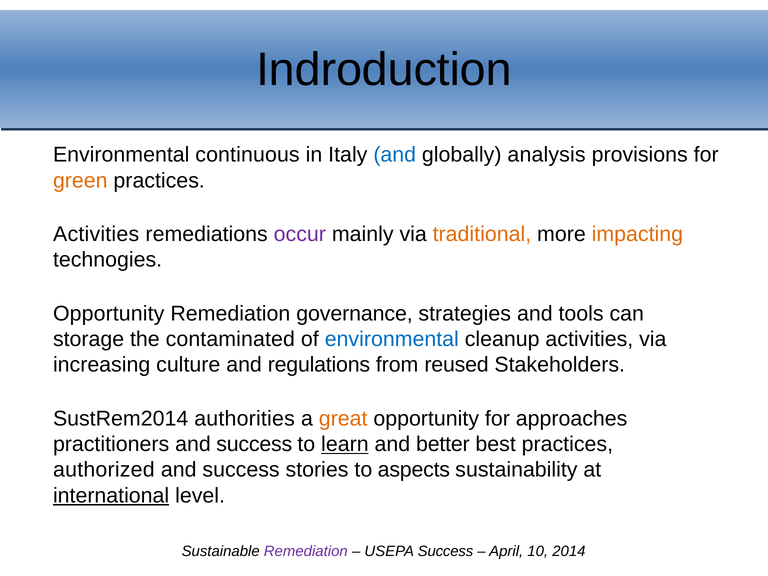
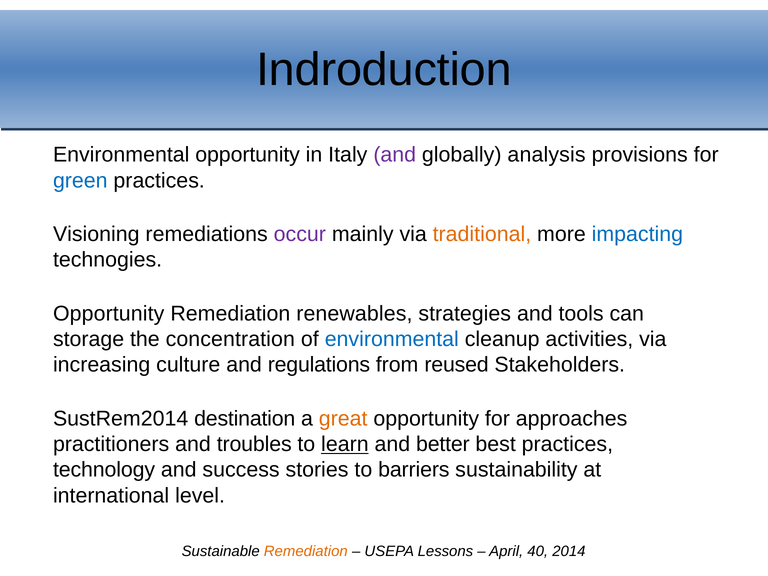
Environmental continuous: continuous -> opportunity (248, 155)
and colour: blue -> purple (395, 155)
green colour: orange -> blue (80, 181)
Activities: Activities -> Visioning (96, 234)
impacting colour: orange -> blue (637, 234)
governance: governance -> renewables (354, 314)
contaminated: contaminated -> concentration (230, 339)
authorities: authorities -> destination (245, 419)
practitioners and success: success -> troubles (254, 444)
authorized: authorized -> technology (104, 470)
aspects: aspects -> barriers (414, 470)
international underline: present -> none (111, 495)
Remediation colour: purple -> orange (306, 551)
USEPA Success: Success -> Lessons (445, 551)
10: 10 -> 40 (538, 551)
